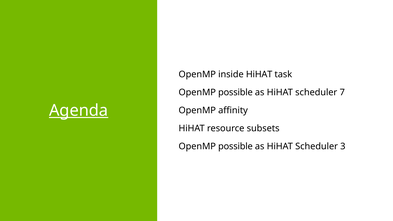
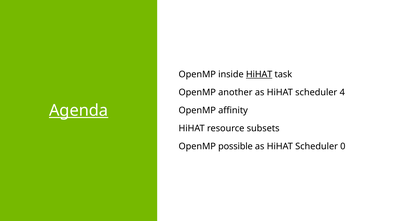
HiHAT underline: none -> present (259, 74)
possible: possible -> another (235, 92)
7: 7 -> 4 (342, 92)
3: 3 -> 0 (343, 147)
